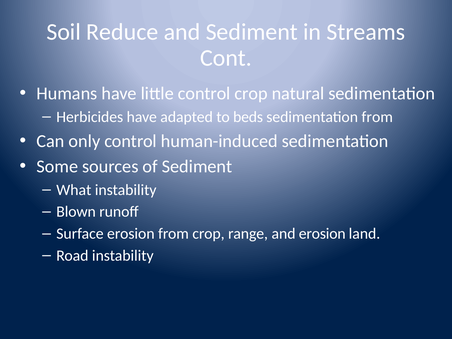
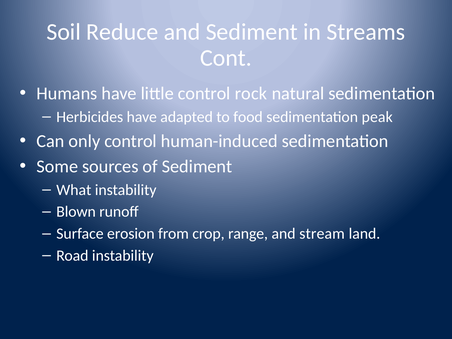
control crop: crop -> rock (251, 94)
beds: beds -> food (248, 117)
sedimentation from: from -> peak (377, 117)
and erosion: erosion -> stream (322, 234)
